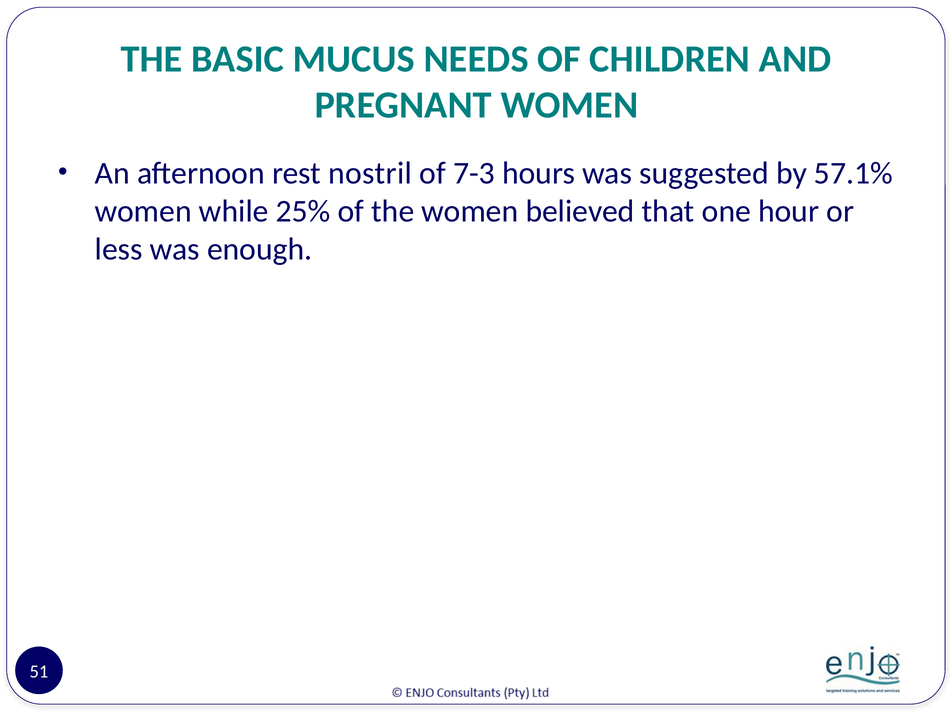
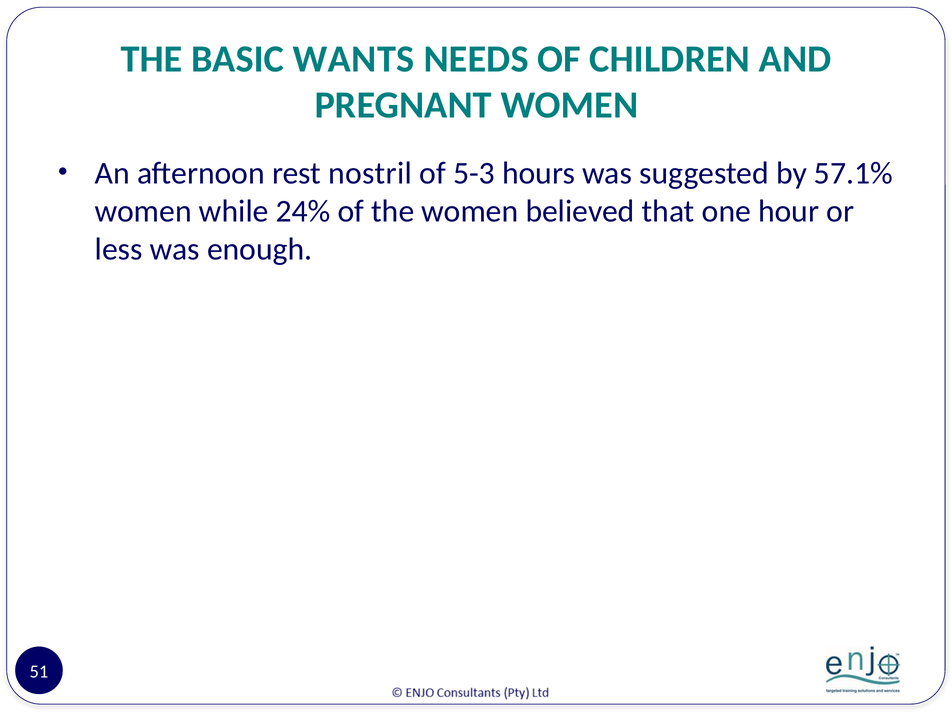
MUCUS: MUCUS -> WANTS (354, 59)
7-3: 7-3 -> 5-3 (474, 173)
25%: 25% -> 24% (303, 211)
